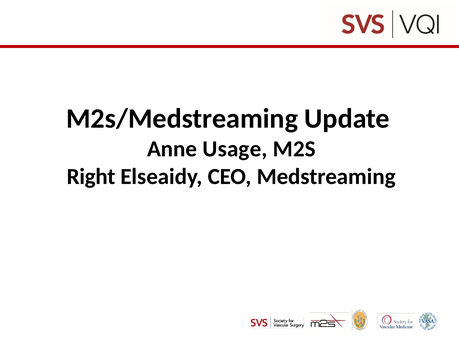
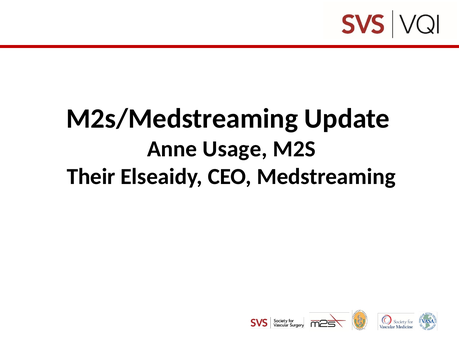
Right: Right -> Their (91, 177)
